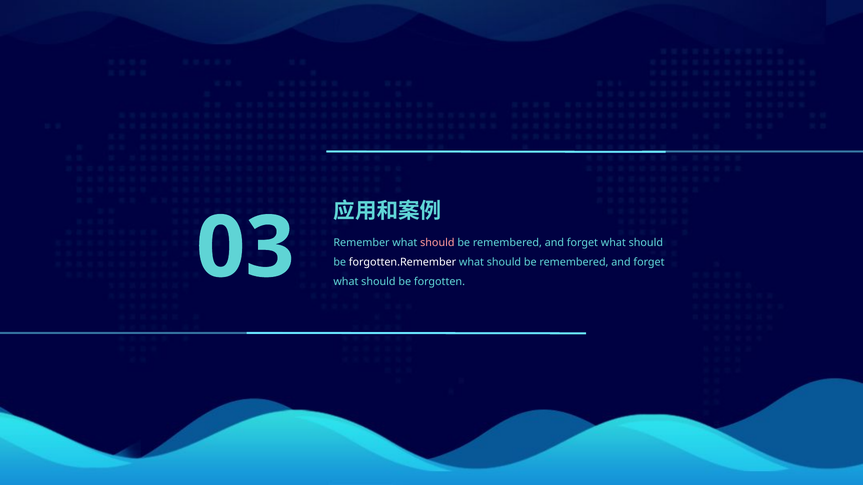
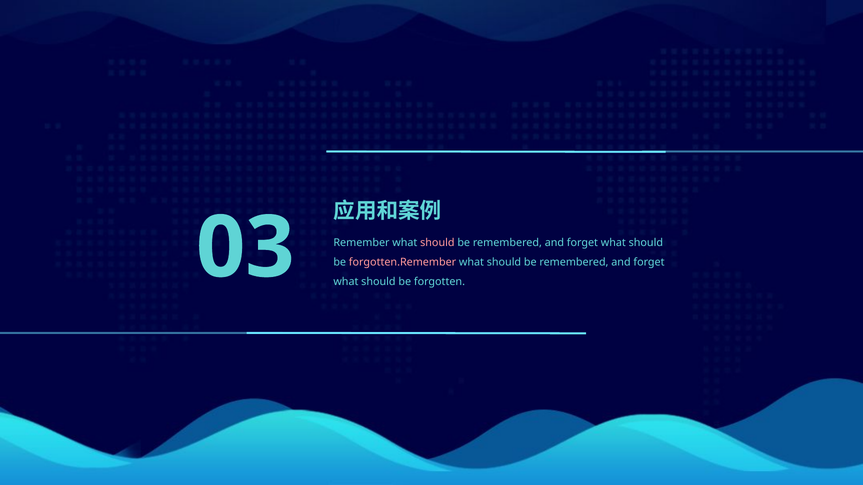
forgotten.Remember colour: white -> pink (402, 263)
